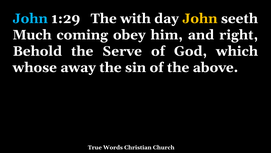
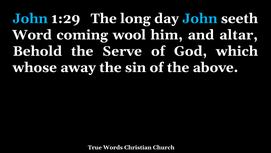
with: with -> long (135, 19)
John colour: yellow -> light blue (200, 19)
Much: Much -> Word (32, 35)
obey: obey -> wool (129, 35)
right: right -> altar (239, 35)
